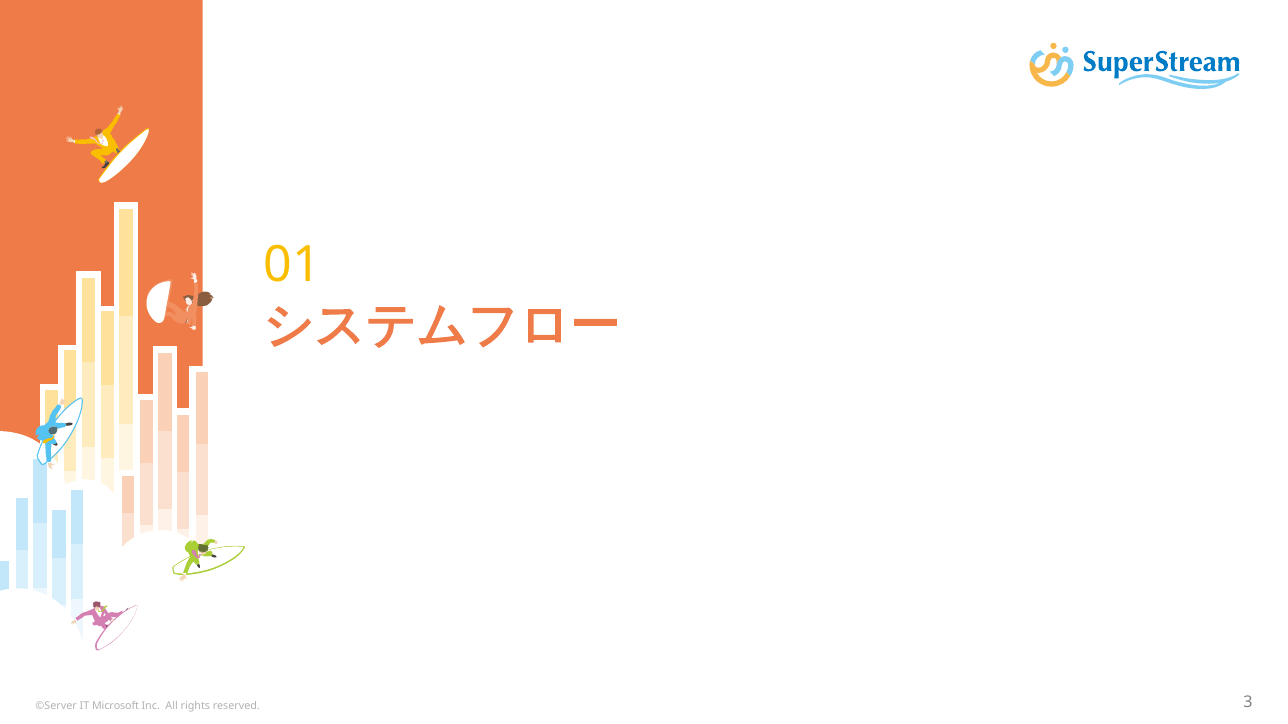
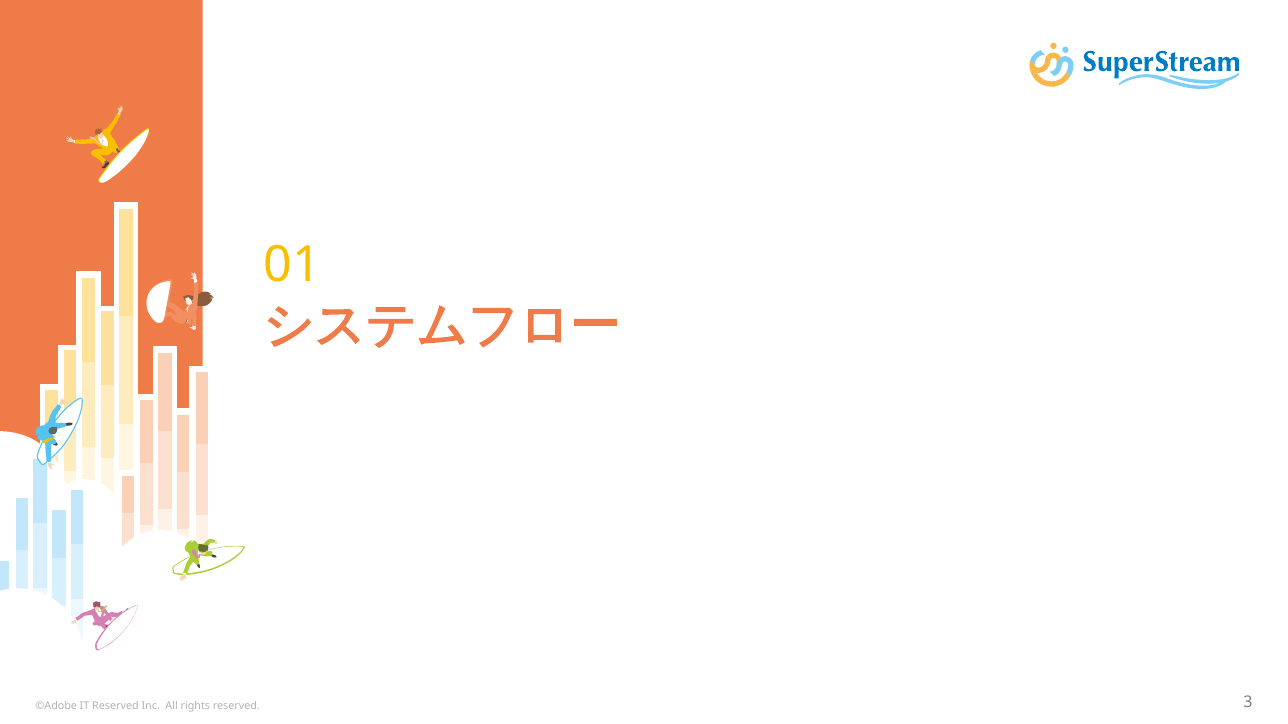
©Server: ©Server -> ©Adobe (56, 706)
IT Microsoft: Microsoft -> Reserved (116, 706)
